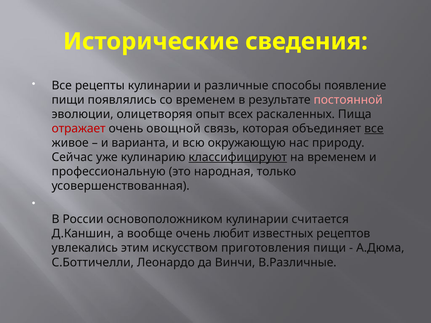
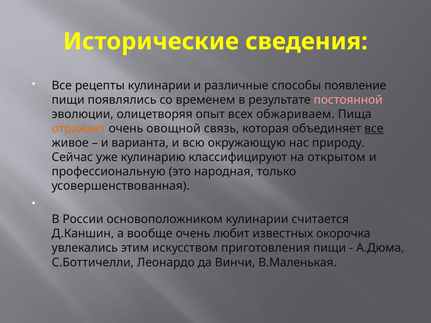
раскаленных: раскаленных -> обжариваем (295, 114)
отражает colour: red -> orange (79, 129)
классифицируют underline: present -> none (238, 157)
на временем: временем -> открытом (337, 157)
рецептов: рецептов -> окорочка (343, 234)
В.Различные: В.Различные -> В.Маленькая (297, 263)
